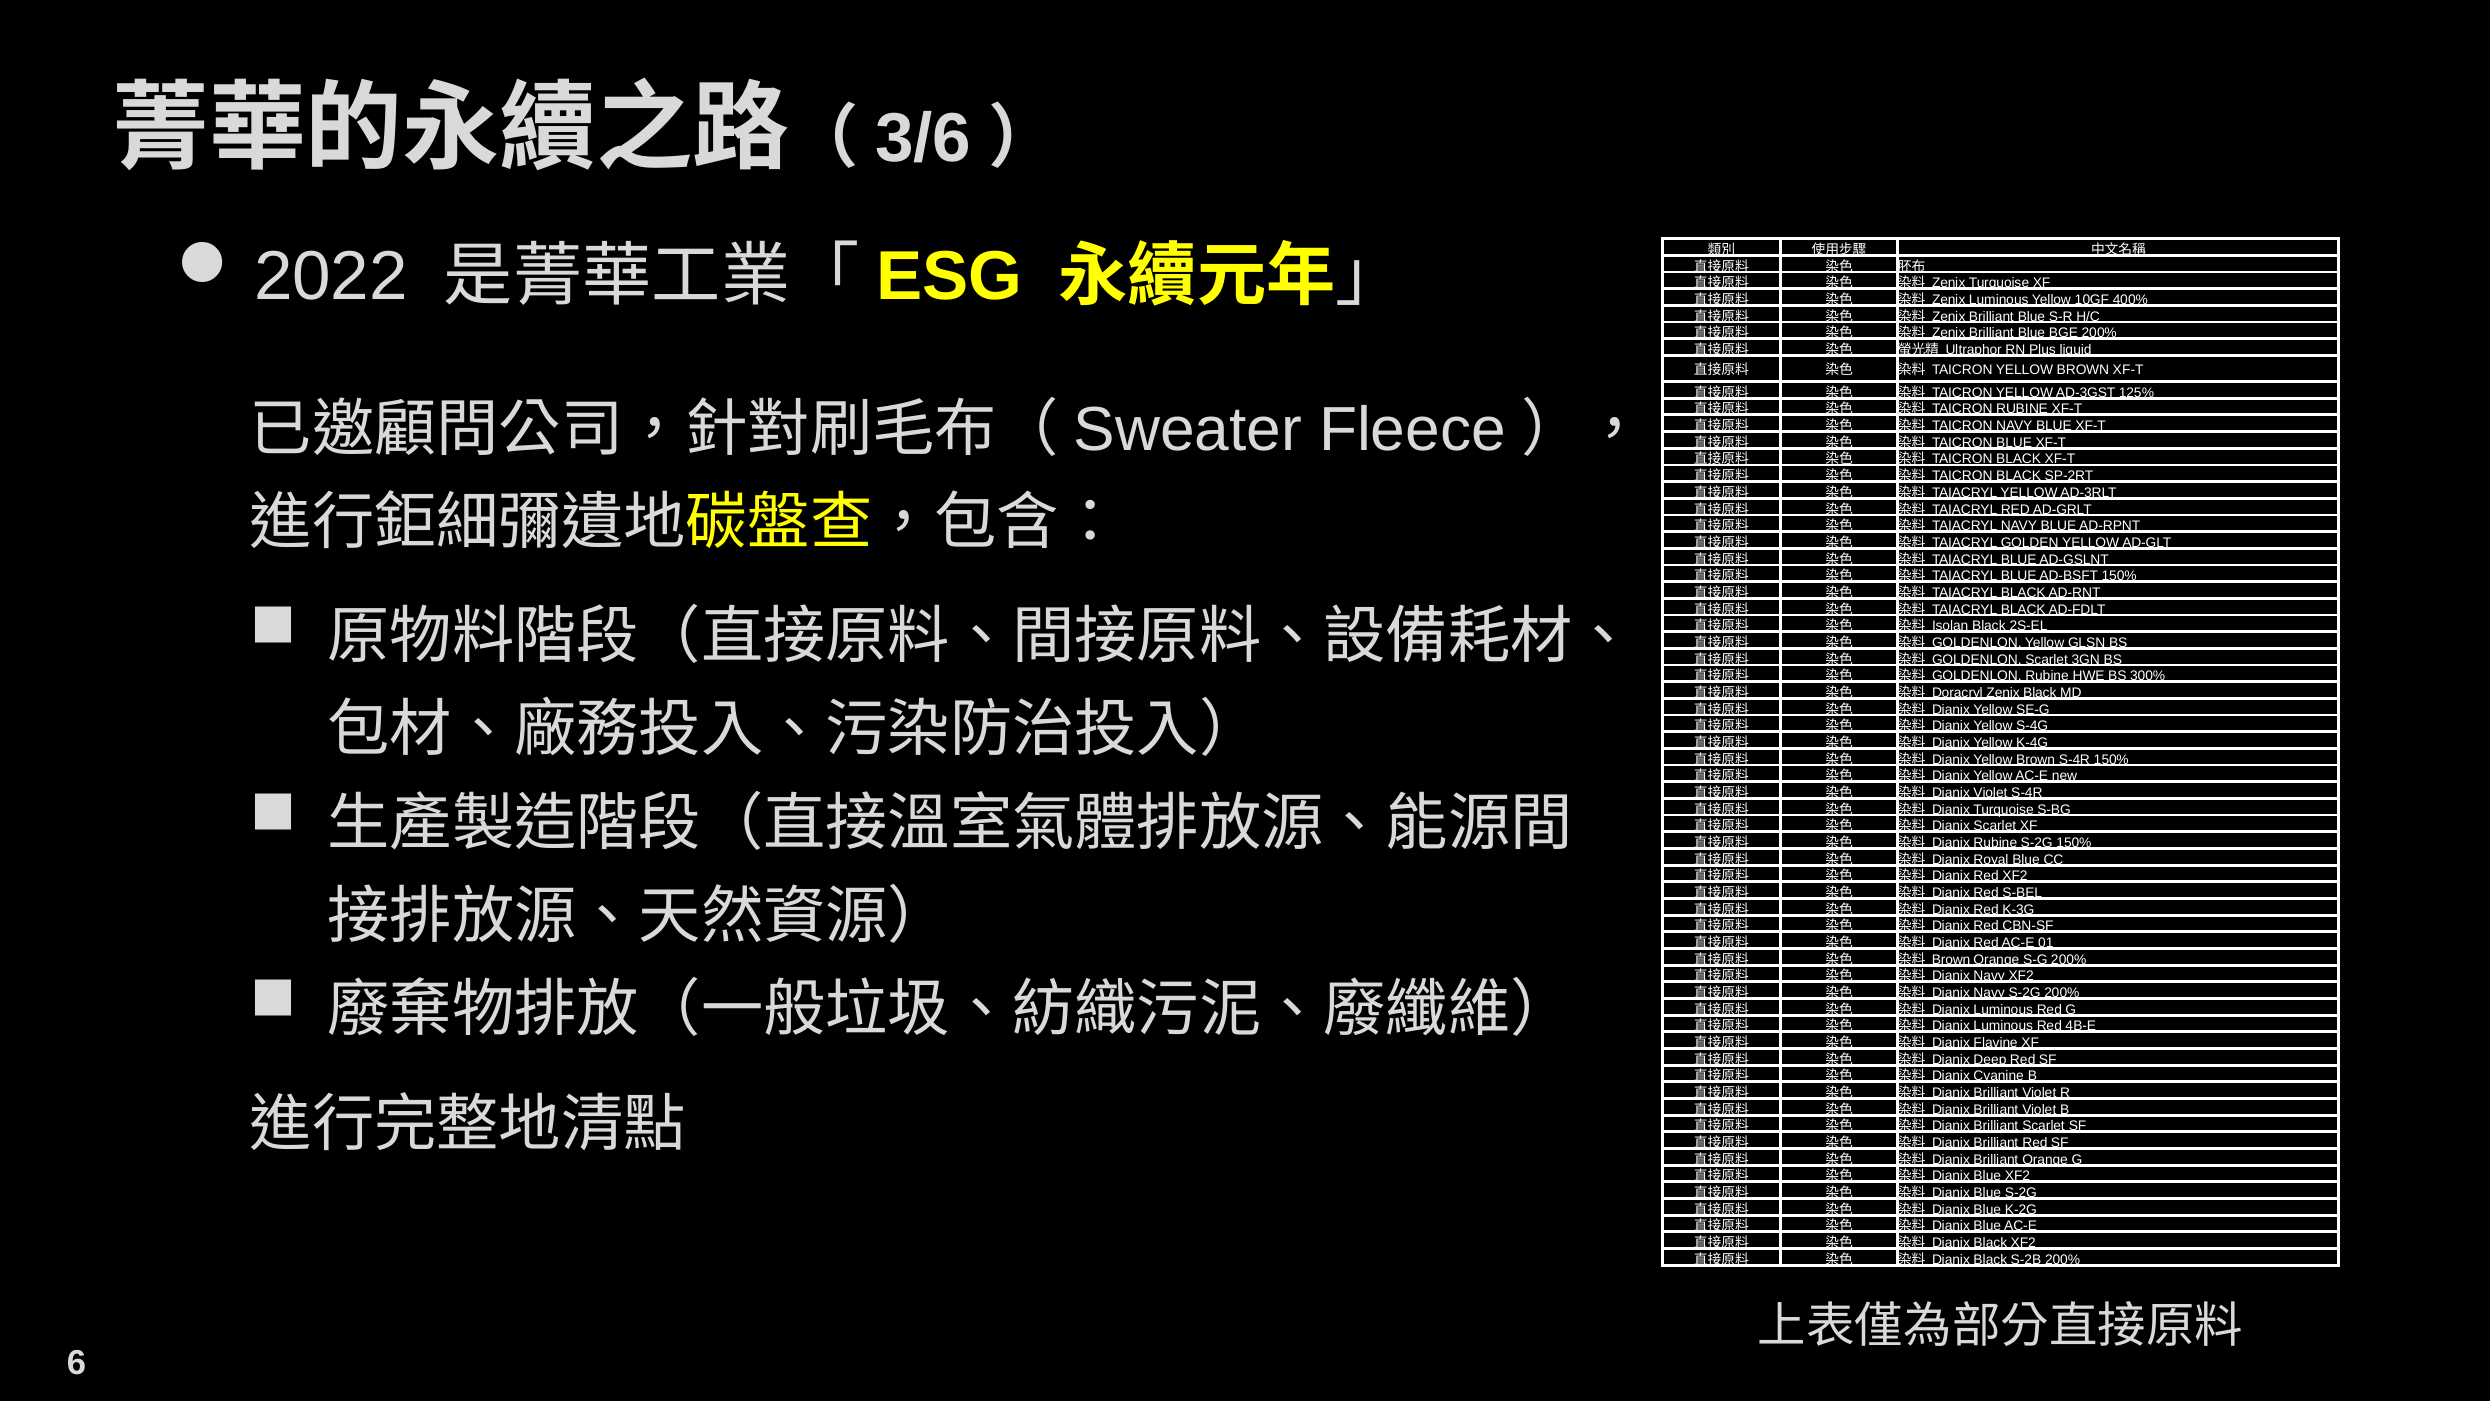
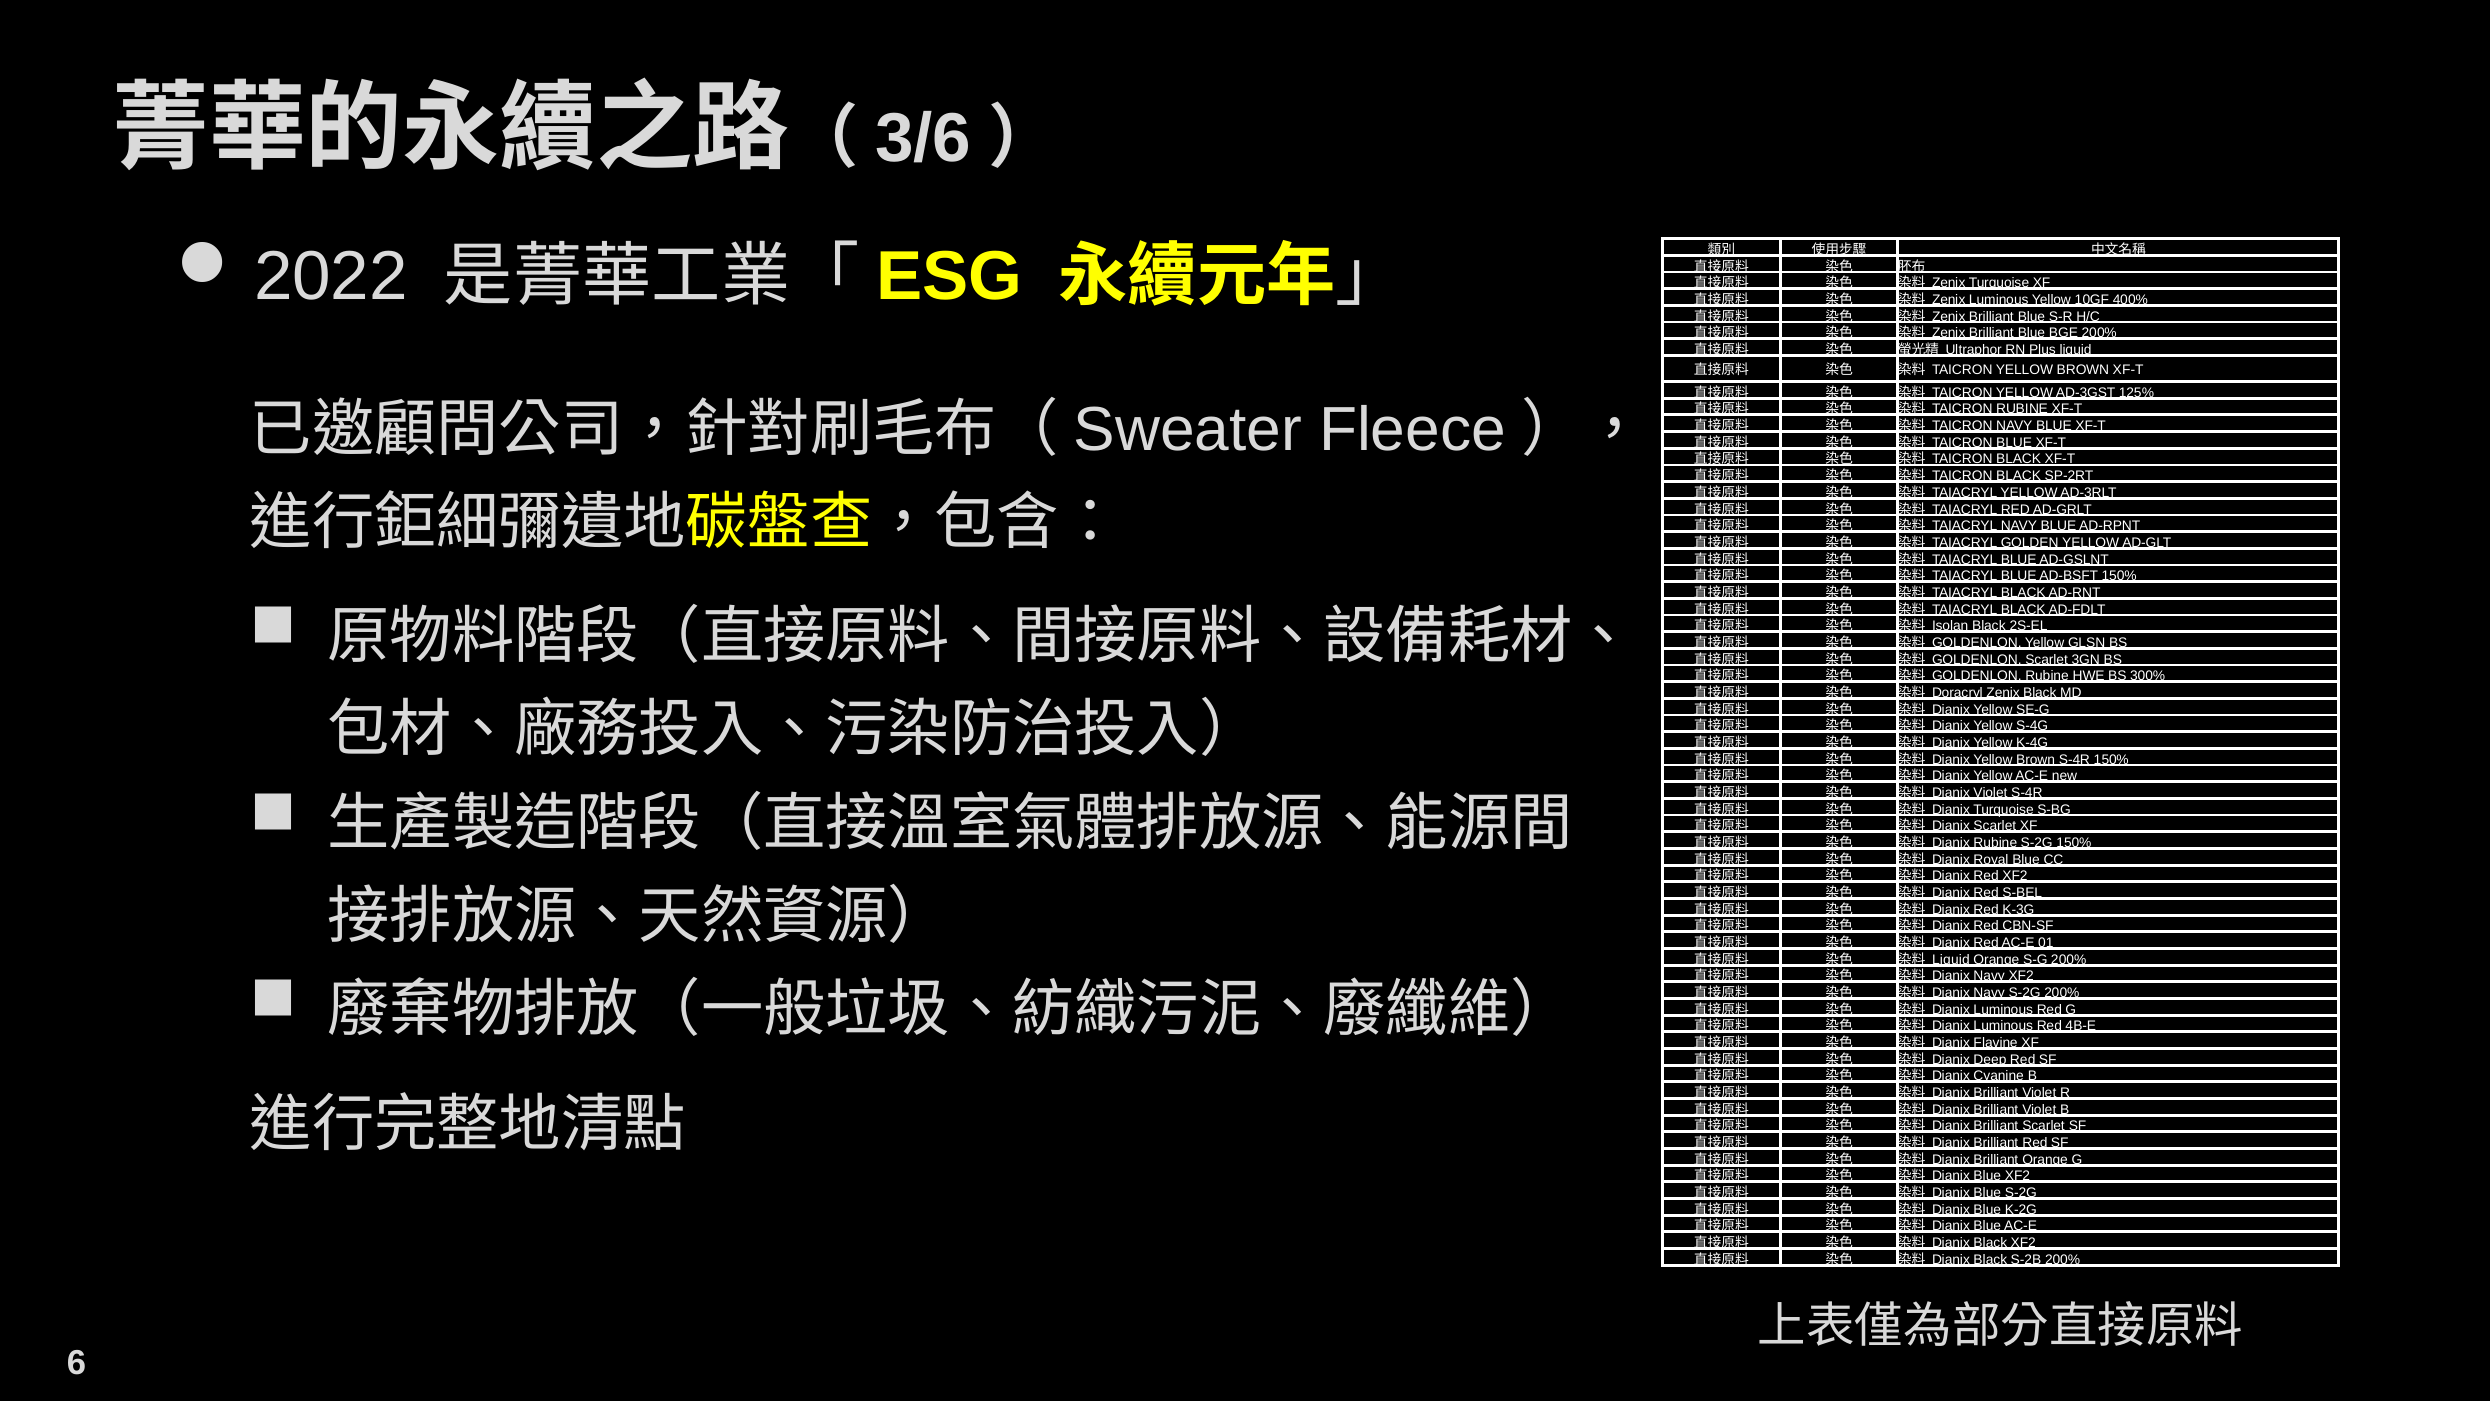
Brown: Brown -> Liquid (1951, 959)
